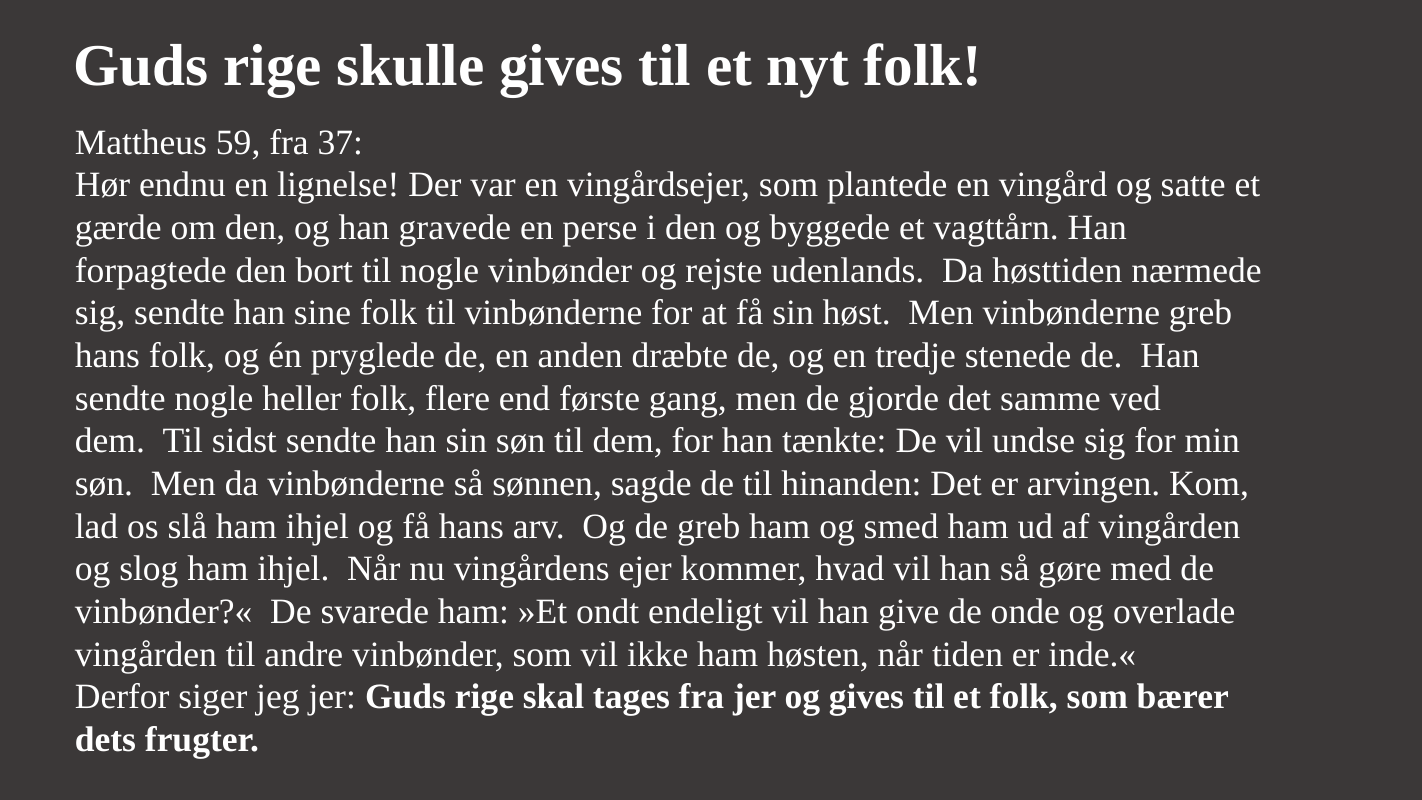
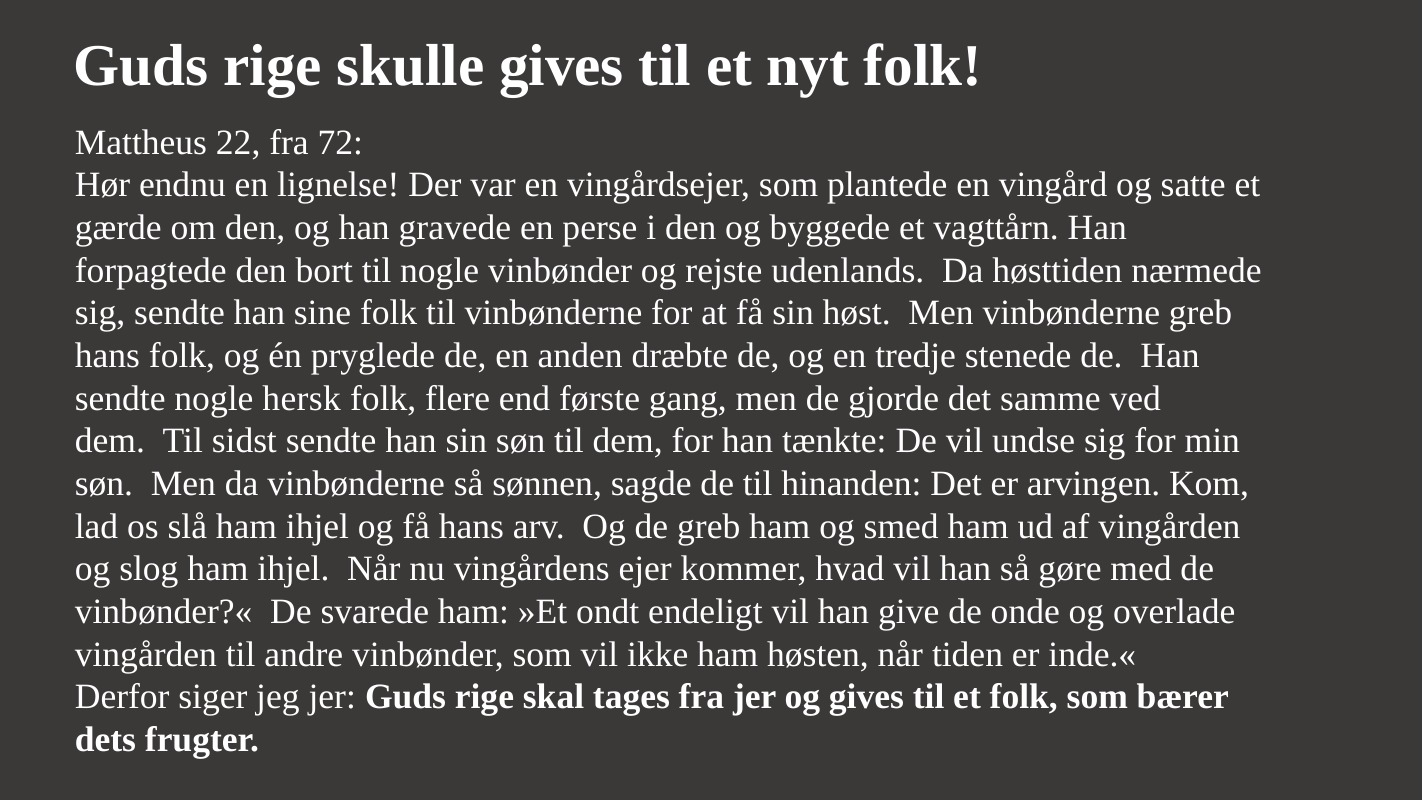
59: 59 -> 22 (238, 143)
37: 37 -> 72 (340, 143)
heller: heller -> hersk (302, 399)
